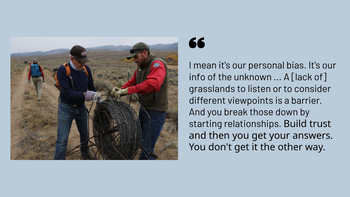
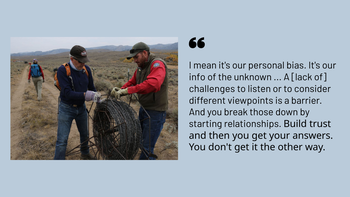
grasslands: grasslands -> challenges (212, 89)
